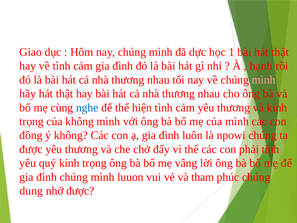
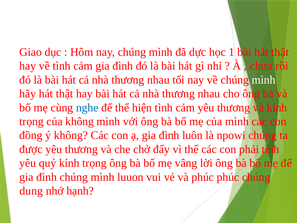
hạnh: hạnh -> chưa (261, 66)
mình colour: pink -> white (264, 80)
và tham: tham -> phúc (203, 177)
nhớ được: được -> hạnh (80, 191)
